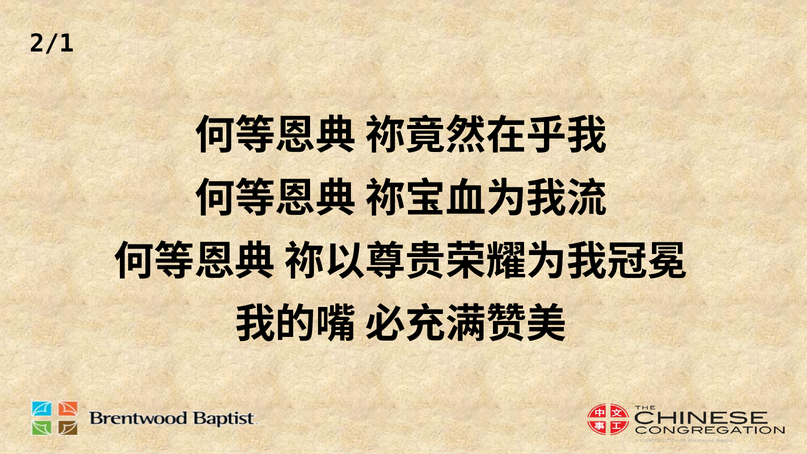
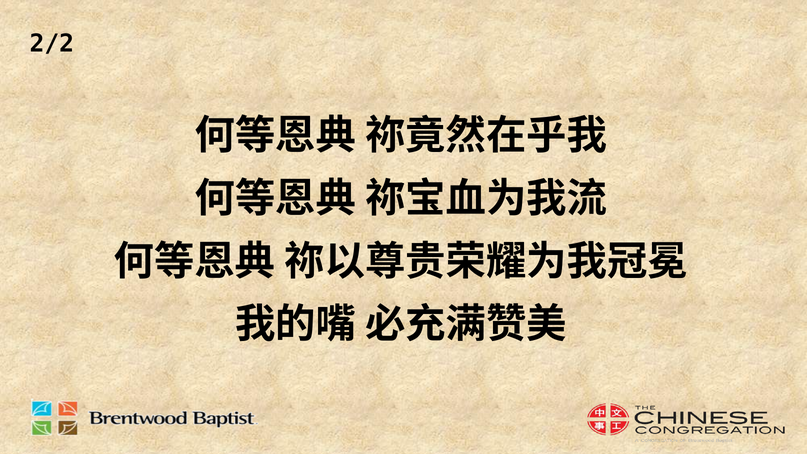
2/1: 2/1 -> 2/2 (52, 44)
